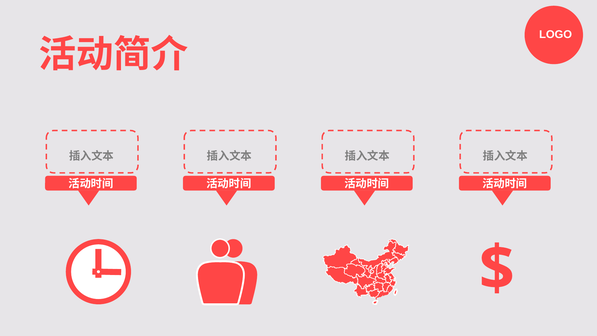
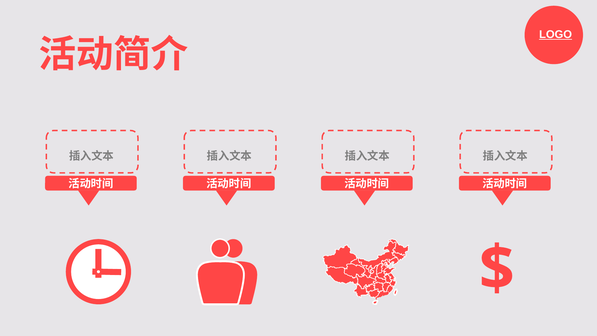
LOGO underline: none -> present (556, 34)
